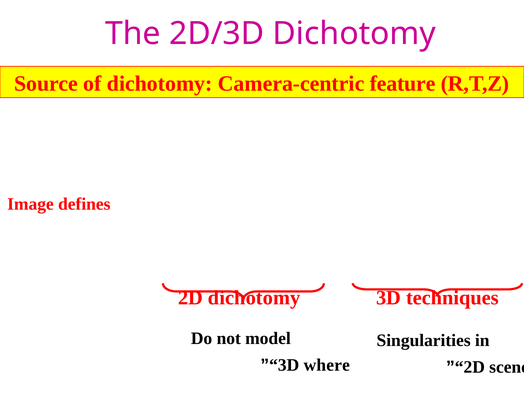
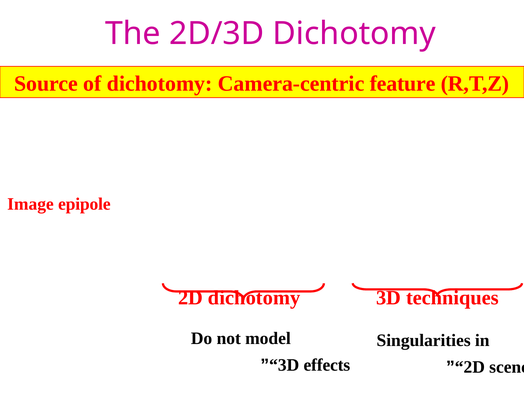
defines: defines -> epipole (84, 204)
where: where -> effects (327, 365)
